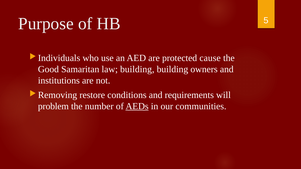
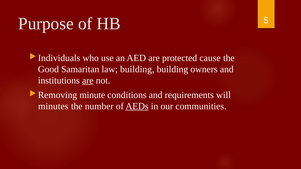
are underline: none -> present (88, 81)
restore: restore -> minute (92, 95)
problem: problem -> minutes (53, 106)
